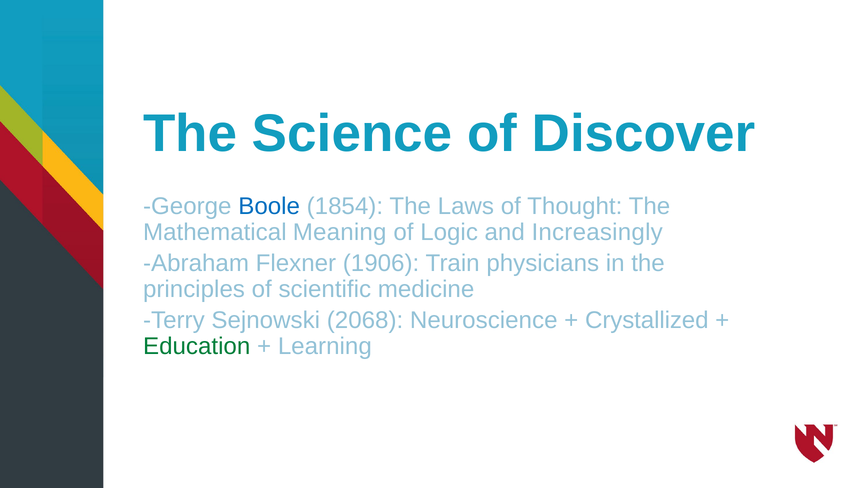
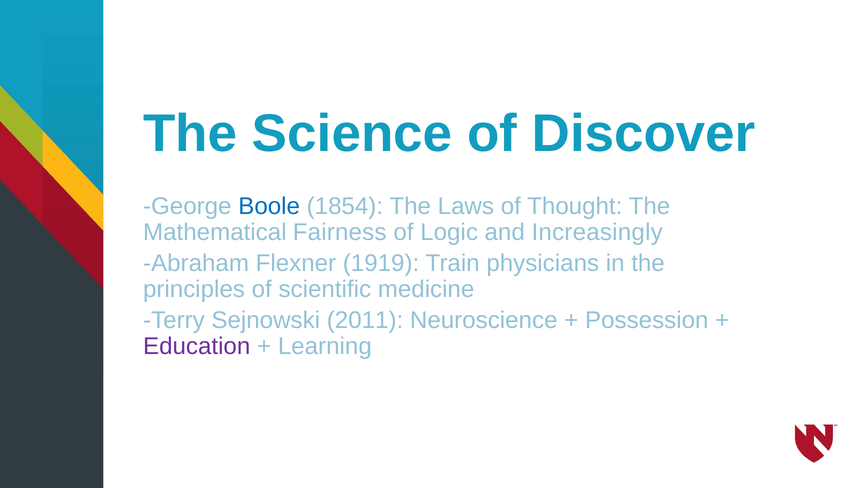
Meaning: Meaning -> Fairness (340, 233)
1906: 1906 -> 1919 (381, 263)
2068: 2068 -> 2011 (365, 320)
Crystallized: Crystallized -> Possession (647, 320)
Education colour: green -> purple (197, 346)
